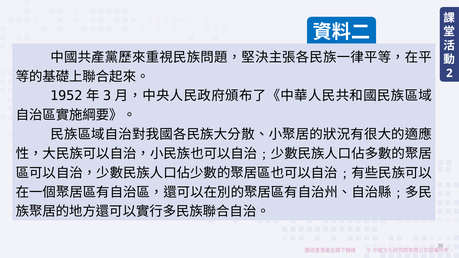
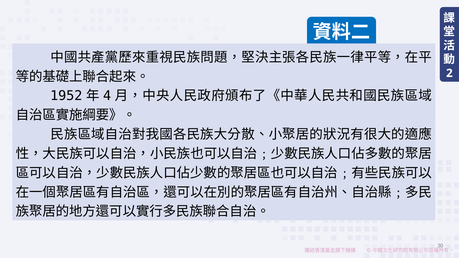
3: 3 -> 4 (107, 96)
